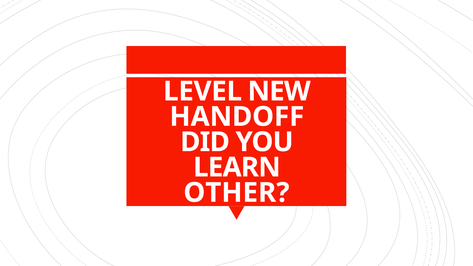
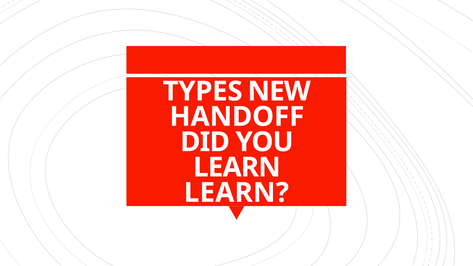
LEVEL: LEVEL -> TYPES (203, 91)
OTHER: OTHER -> LEARN (236, 193)
